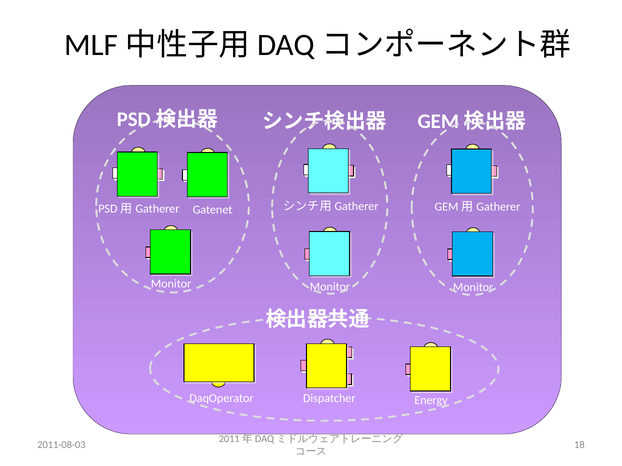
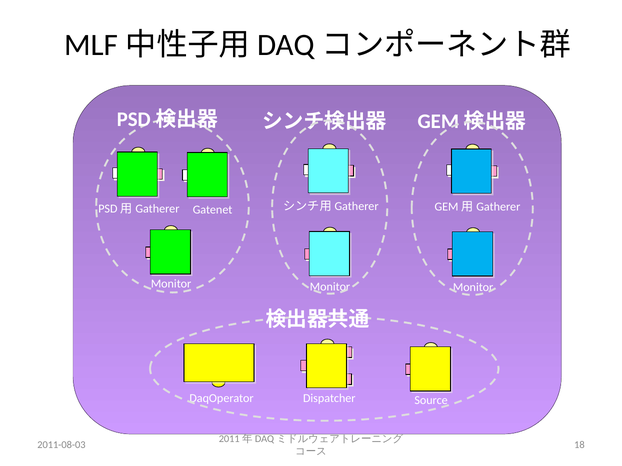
Energy: Energy -> Source (431, 400)
